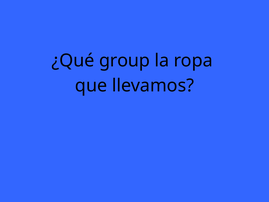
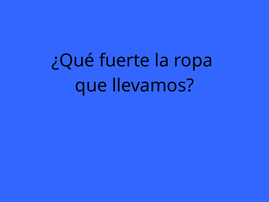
group: group -> fuerte (124, 60)
